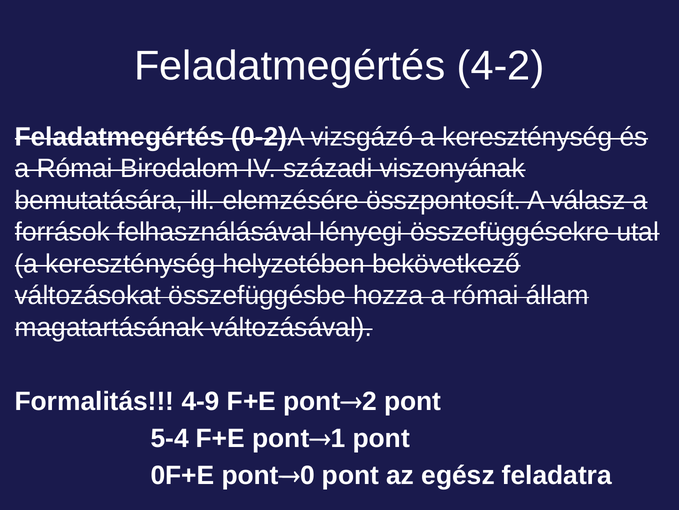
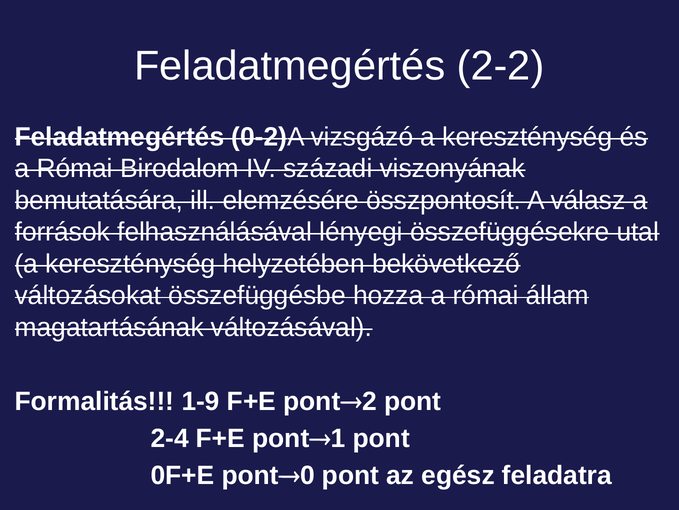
4-2: 4-2 -> 2-2 (501, 66)
4-9: 4-9 -> 1-9 (201, 401)
5-4: 5-4 -> 2-4 (170, 438)
